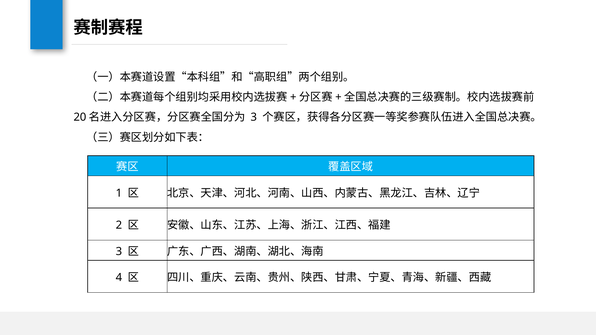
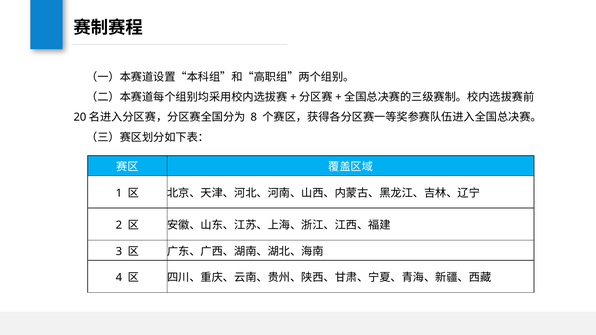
3: 3 -> 8 (254, 117)
